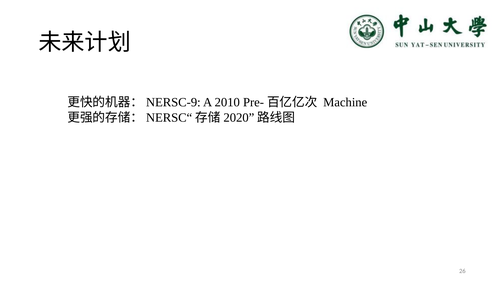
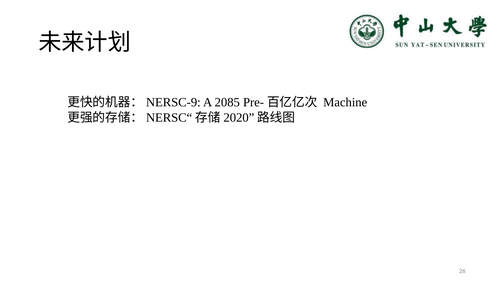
2010: 2010 -> 2085 (227, 102)
